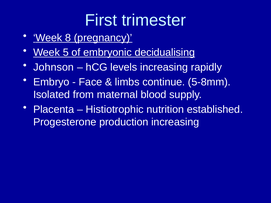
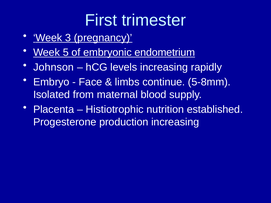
8: 8 -> 3 (68, 38)
decidualising: decidualising -> endometrium (165, 53)
